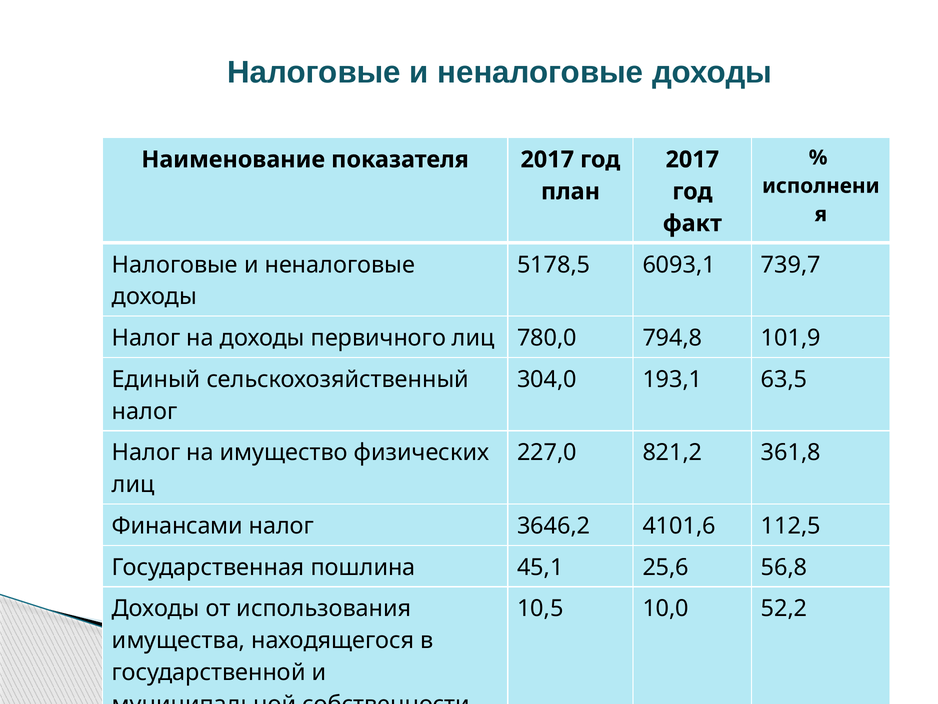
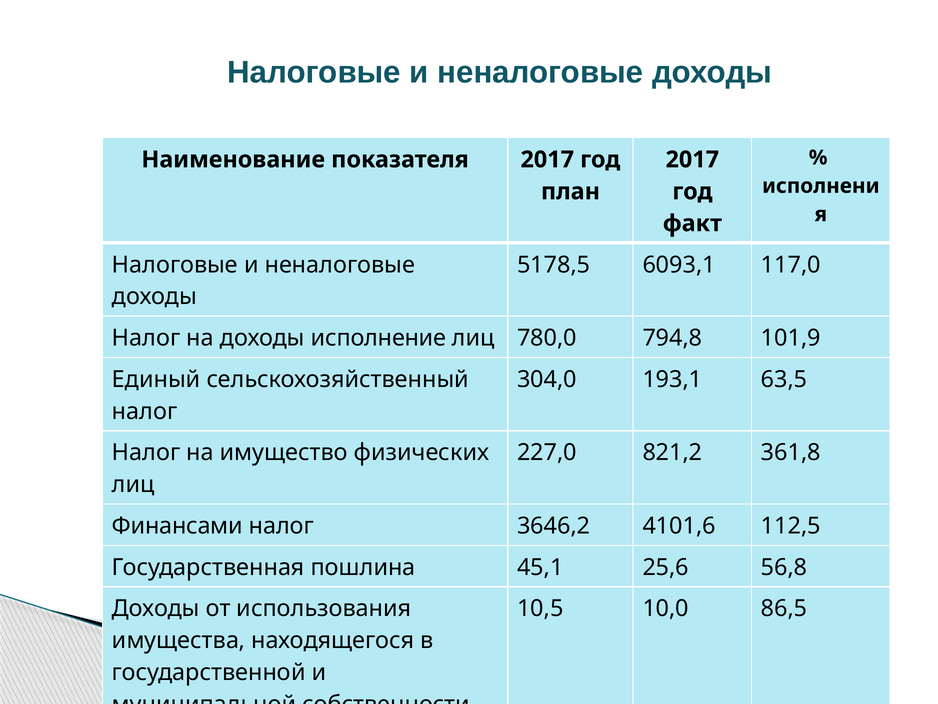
739,7: 739,7 -> 117,0 (791, 265)
первичного: первичного -> исполнение (379, 338)
52,2: 52,2 -> 86,5 (784, 608)
